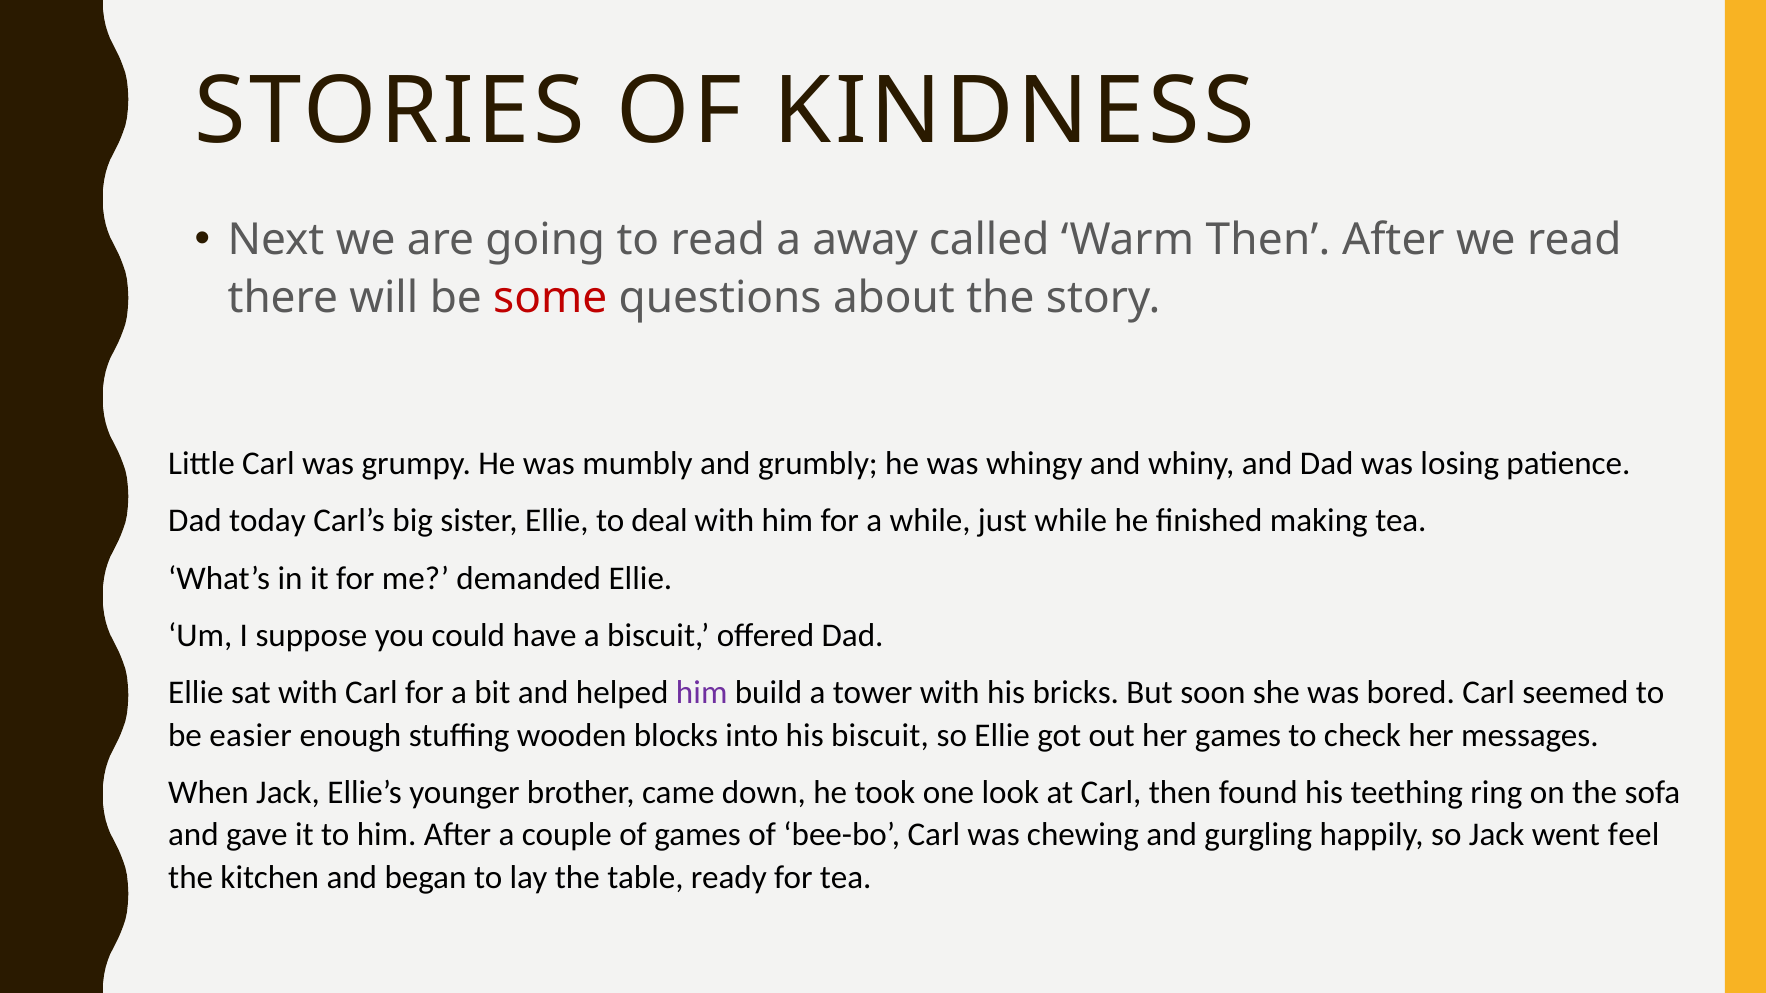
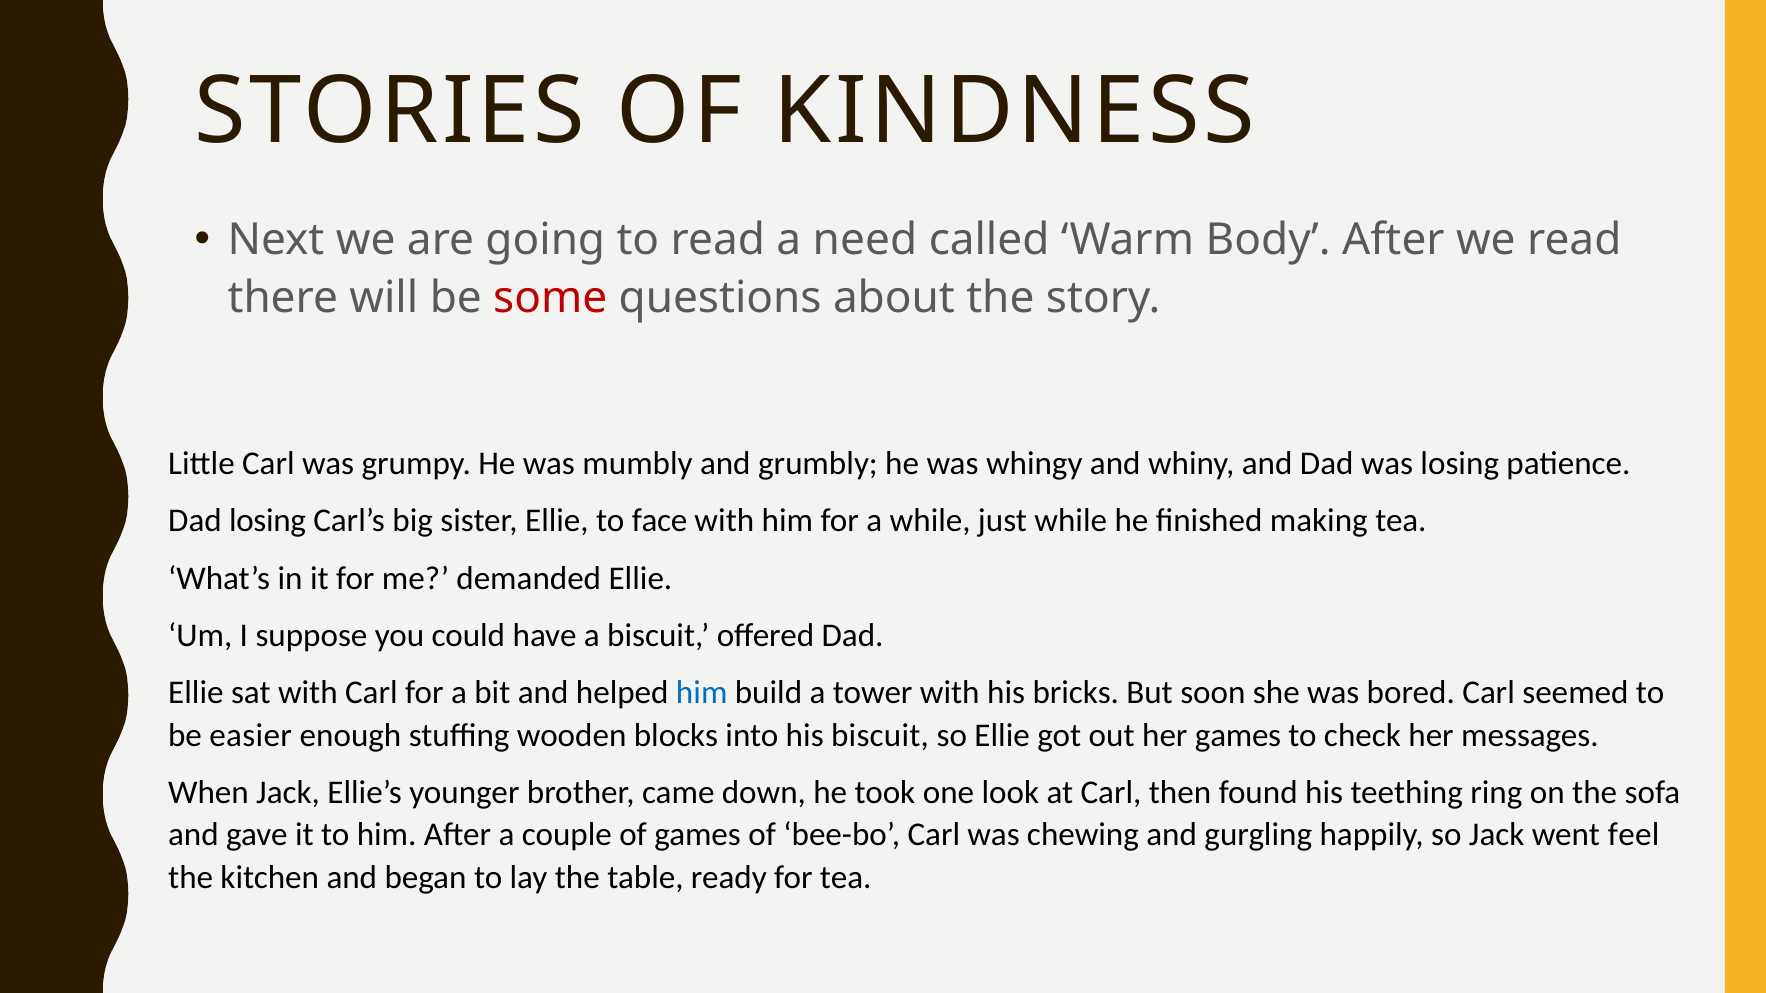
away: away -> need (865, 240)
Warm Then: Then -> Body (1268, 240)
Dad today: today -> losing (268, 521)
deal: deal -> face (660, 521)
him colour: purple -> blue (702, 693)
